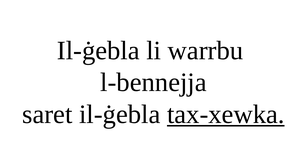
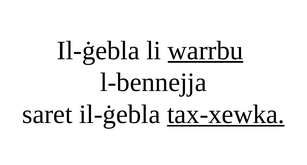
warrbu underline: none -> present (205, 51)
